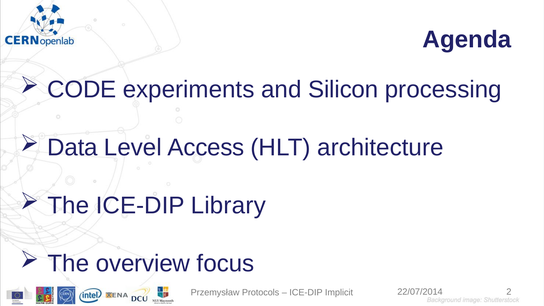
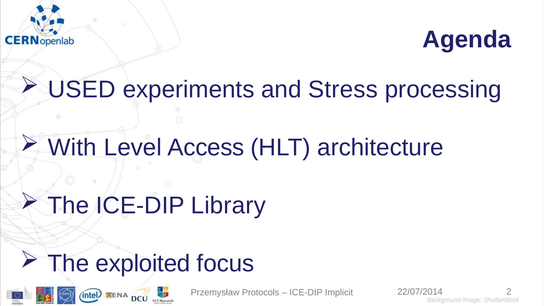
CODE: CODE -> USED (82, 89)
Silicon: Silicon -> Stress (343, 89)
Data: Data -> With (72, 148)
overview: overview -> exploited (143, 264)
